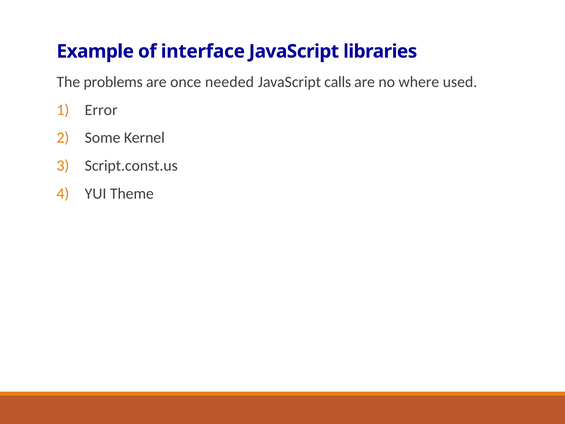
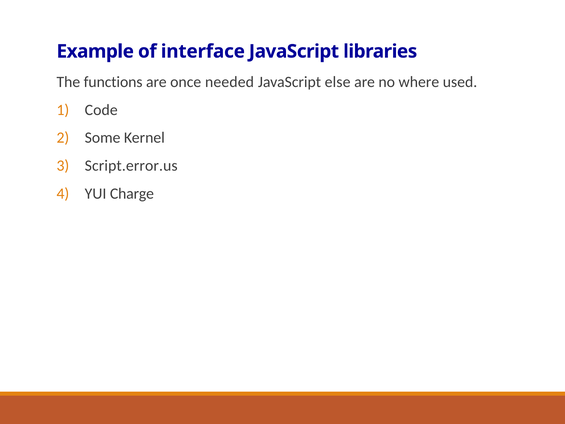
problems: problems -> functions (113, 82)
calls: calls -> else (338, 82)
Error: Error -> Code (101, 110)
Script.const.us: Script.const.us -> Script.error.us (131, 166)
Theme: Theme -> Charge (132, 194)
